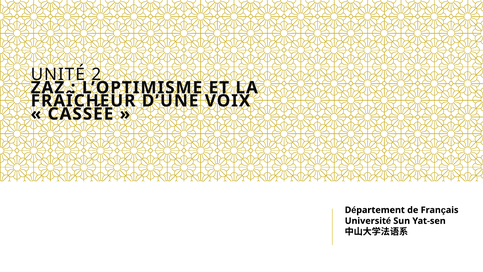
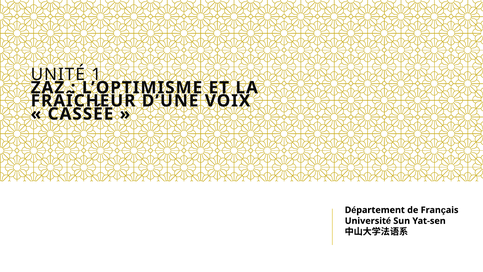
2: 2 -> 1 (96, 74)
